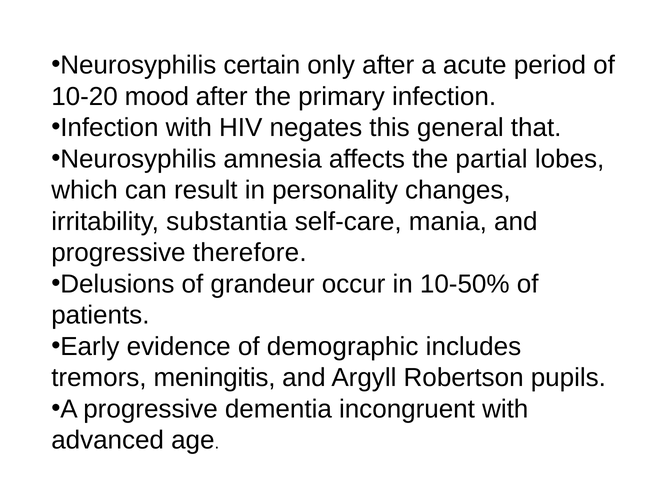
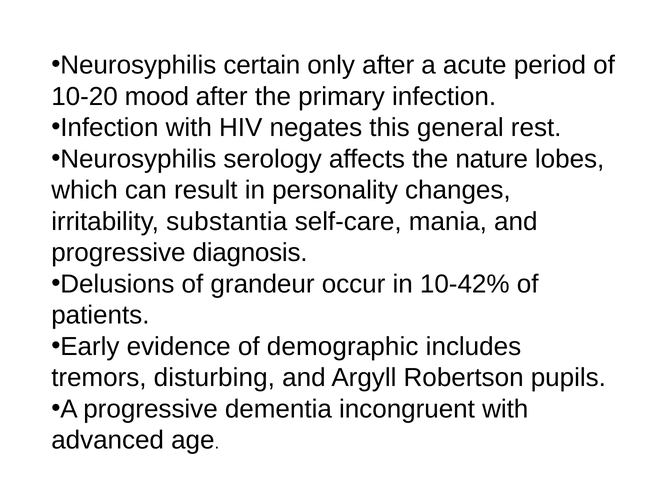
that: that -> rest (536, 128)
amnesia: amnesia -> serology (273, 159)
partial: partial -> nature (492, 159)
therefore: therefore -> diagnosis (250, 253)
10-50%: 10-50% -> 10-42% (465, 284)
meningitis: meningitis -> disturbing (214, 378)
